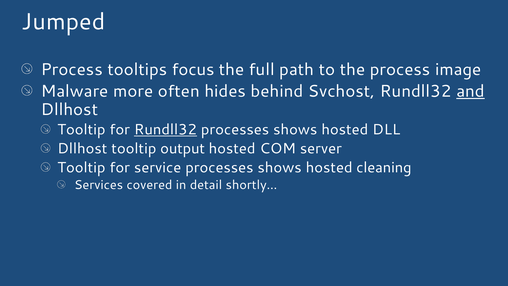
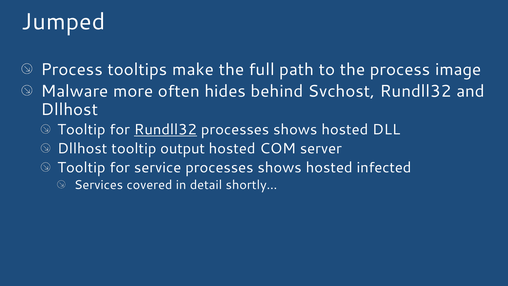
focus: focus -> make (193, 69)
and underline: present -> none (471, 91)
cleaning: cleaning -> infected (384, 168)
